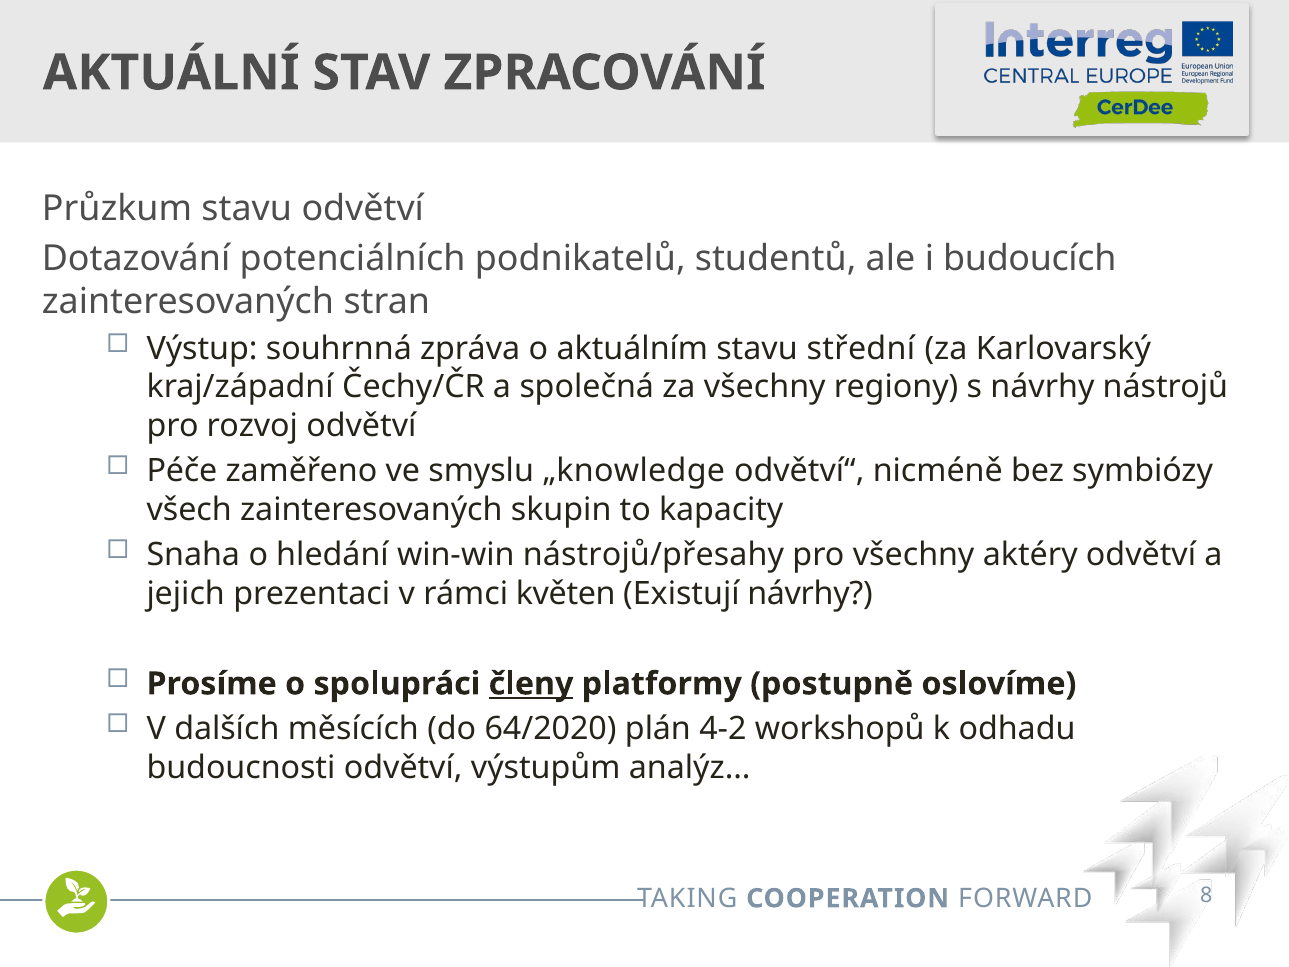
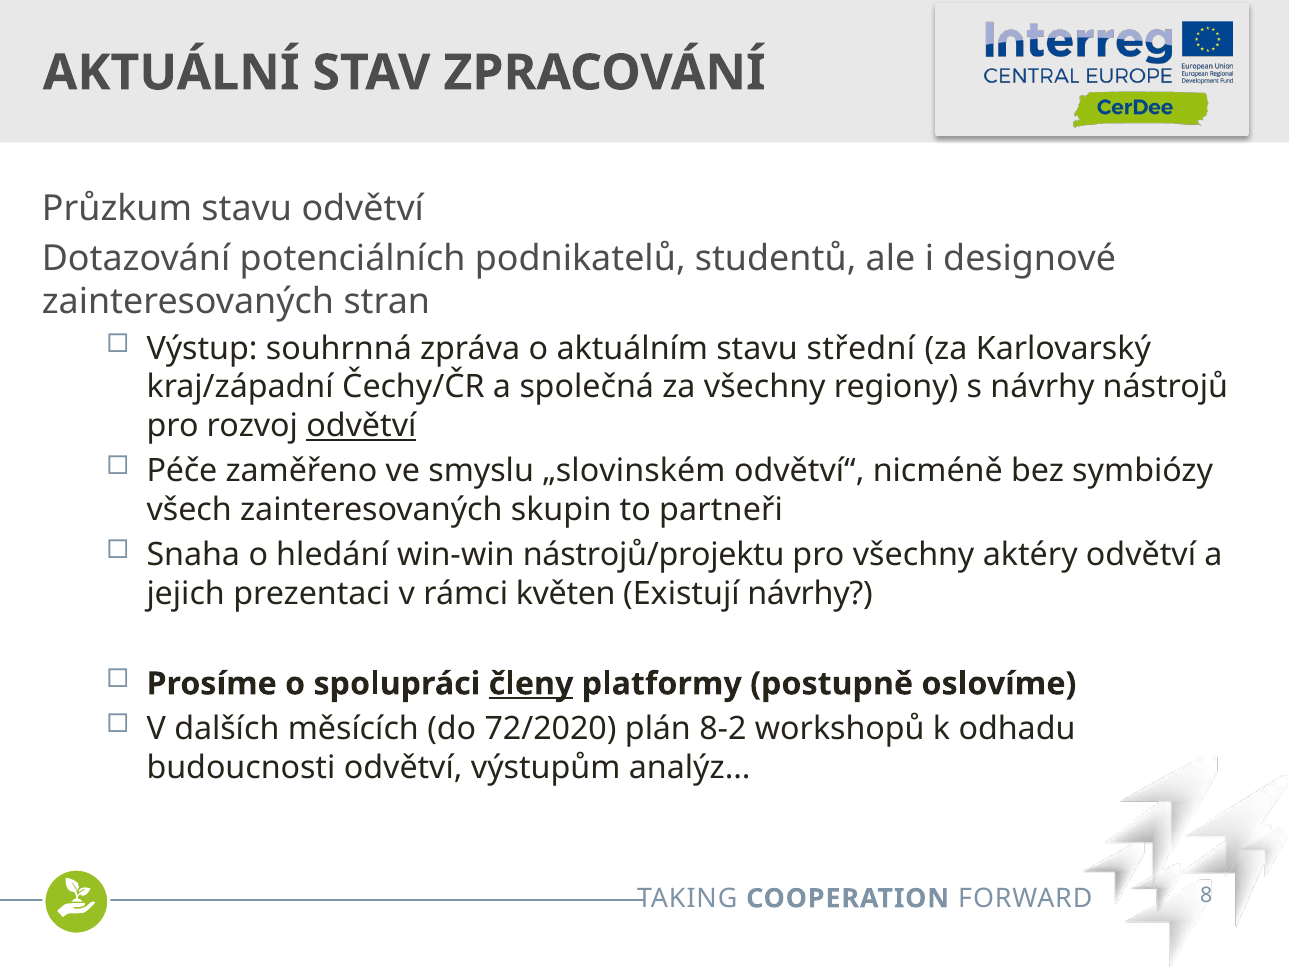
budoucích: budoucích -> designové (1030, 259)
odvětví underline: none -> present (361, 426)
„knowledge: „knowledge -> „slovinském (634, 471)
kapacity: kapacity -> partneři (721, 510)
nástrojů/přesahy: nástrojů/přesahy -> nástrojů/projektu (654, 555)
64/2020: 64/2020 -> 72/2020 (551, 729)
4-2: 4-2 -> 8-2 (723, 729)
